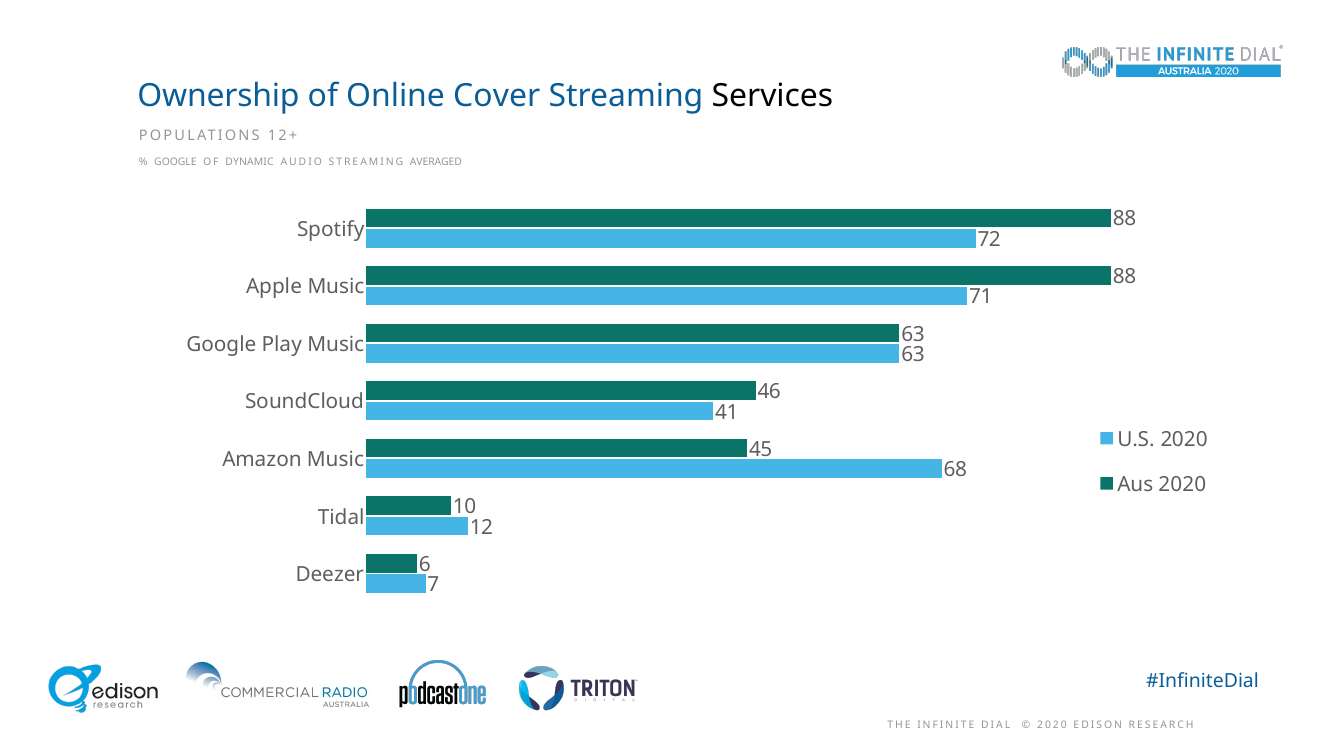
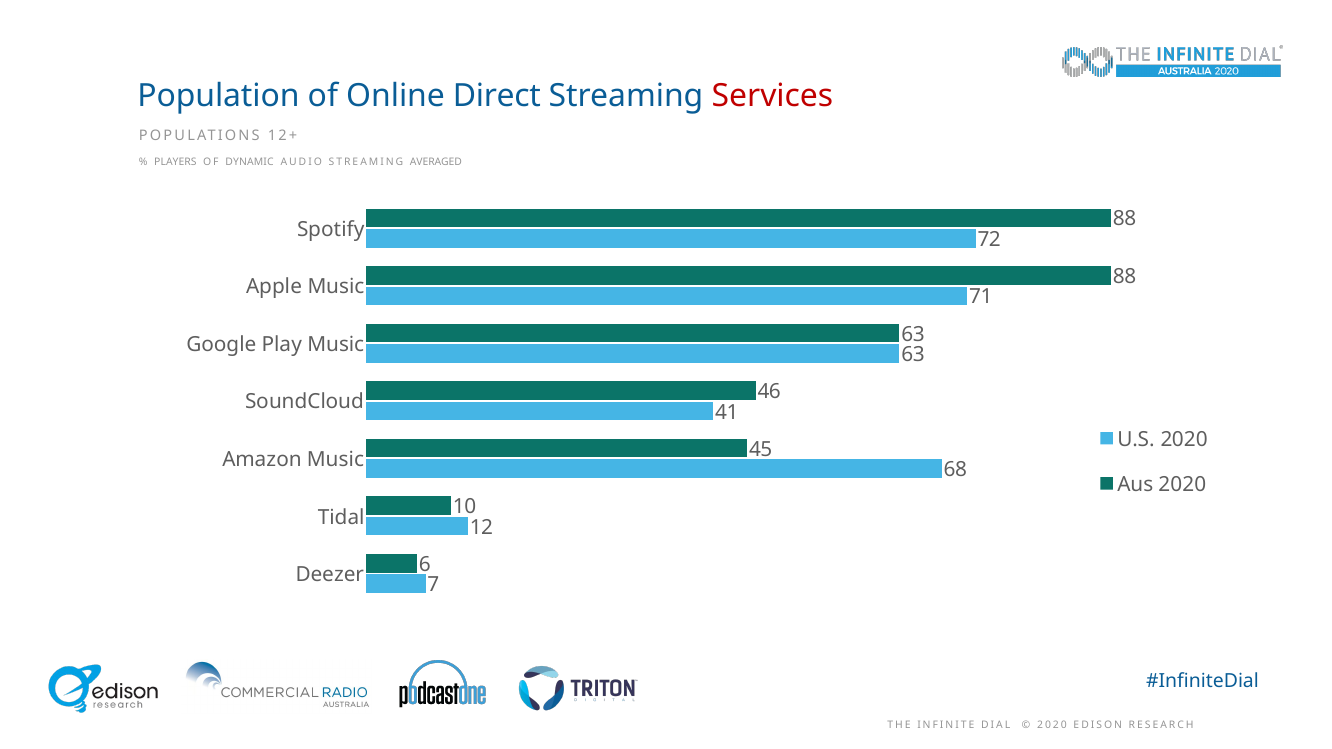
Ownership: Ownership -> Population (218, 96)
Cover: Cover -> Direct (497, 96)
Services colour: black -> red (772, 96)
GOOGLE: GOOGLE -> PLAYERS (175, 162)
